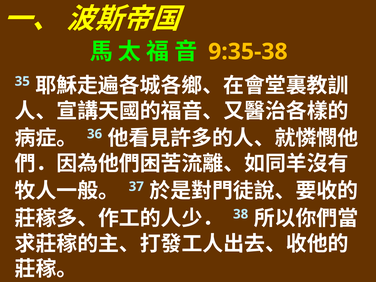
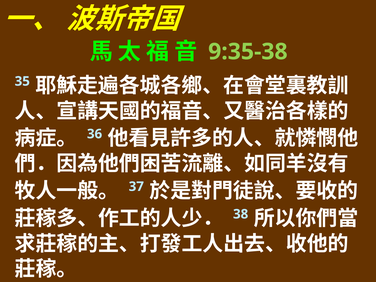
9:35-38 colour: yellow -> light green (248, 52)
